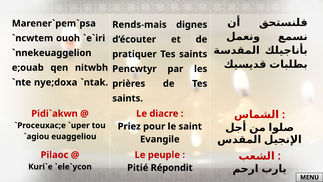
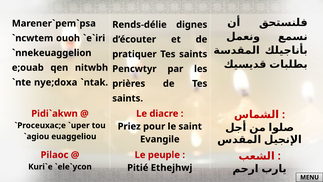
Rends-mais: Rends-mais -> Rends-délie (140, 25)
Répondit: Répondit -> Ethejhwj (172, 167)
